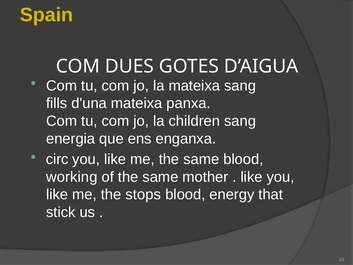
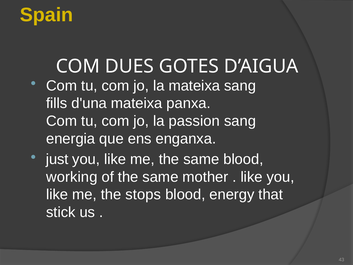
children: children -> passion (194, 121)
circ: circ -> just (57, 159)
